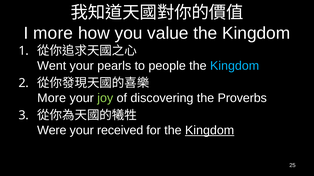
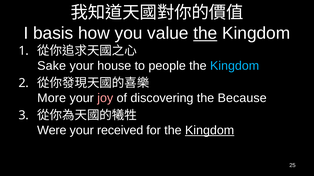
I more: more -> basis (53, 33)
the underline: none -> present (205, 33)
Went: Went -> Sake (52, 66)
pearls: pearls -> house (114, 66)
joy colour: light green -> pink (105, 98)
Proverbs: Proverbs -> Because (242, 98)
